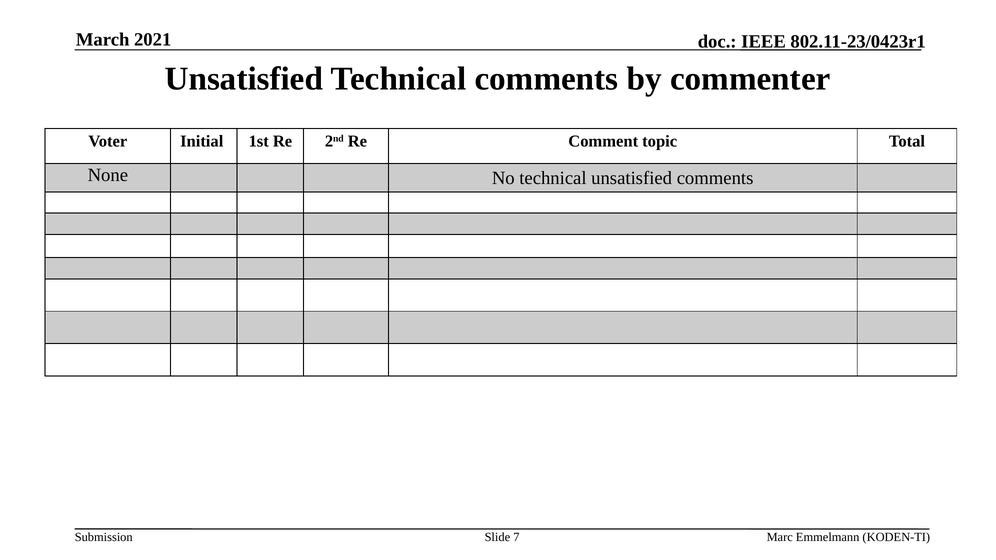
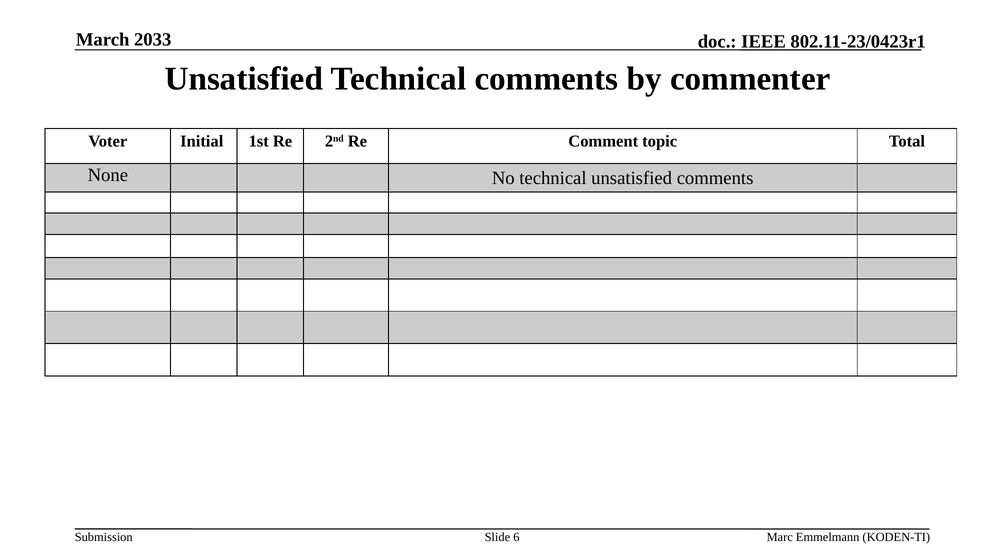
2021: 2021 -> 2033 (153, 40)
7: 7 -> 6 (516, 537)
